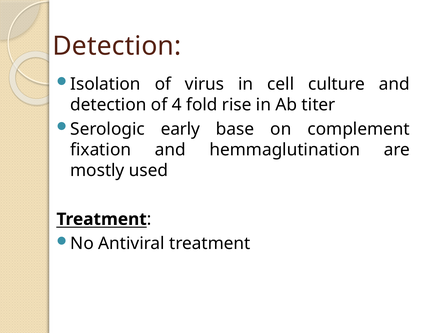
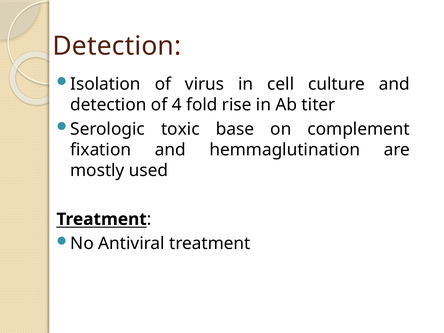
early: early -> toxic (180, 129)
